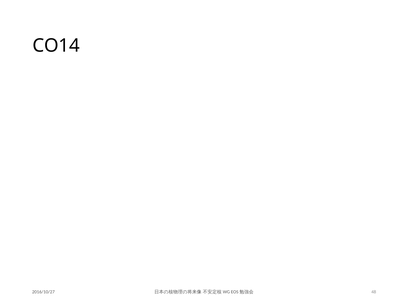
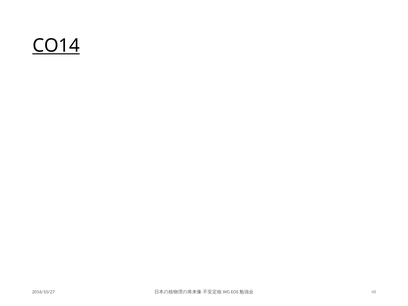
CO14 underline: none -> present (56, 46)
